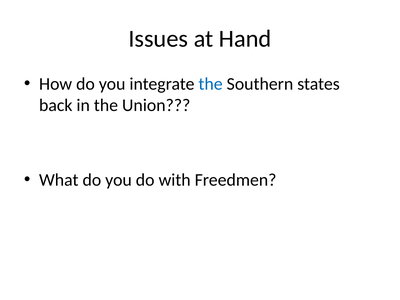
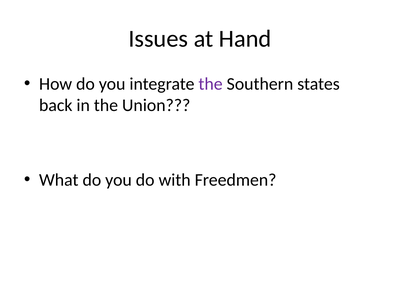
the colour: blue -> purple (211, 84)
